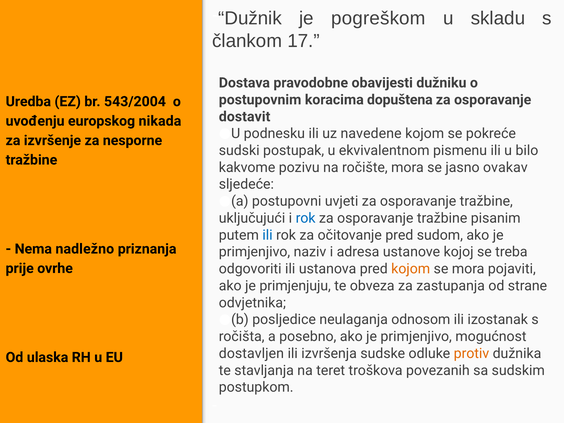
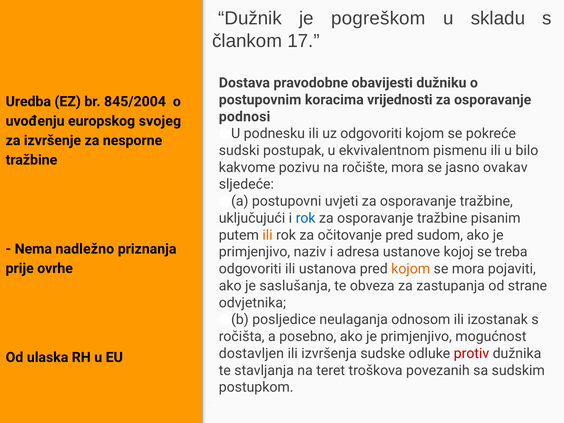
dopuštena: dopuštena -> vrijednosti (400, 100)
543/2004: 543/2004 -> 845/2004 (135, 102)
dostavit: dostavit -> podnosi (245, 117)
nikada: nikada -> svojeg (160, 121)
uz navedene: navedene -> odgovoriti (371, 134)
ili colour: blue -> orange (268, 235)
primjenjuju: primjenjuju -> saslušanja (295, 286)
protiv colour: orange -> red (471, 353)
